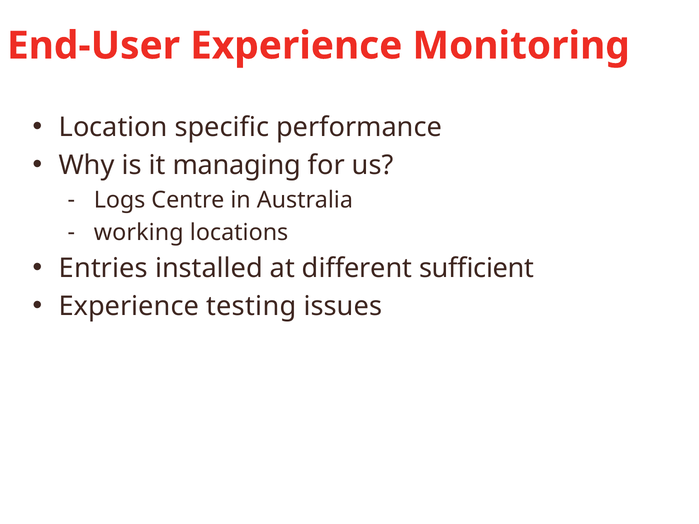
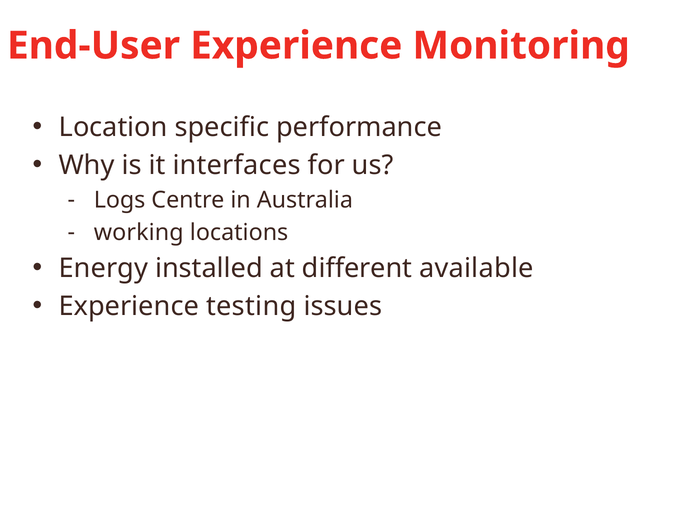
managing: managing -> interfaces (237, 165)
Entries: Entries -> Energy (103, 269)
sufficient: sufficient -> available (476, 269)
